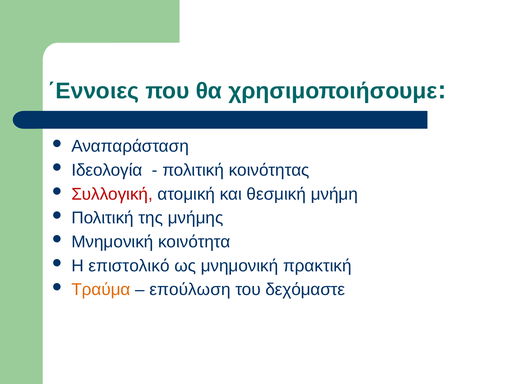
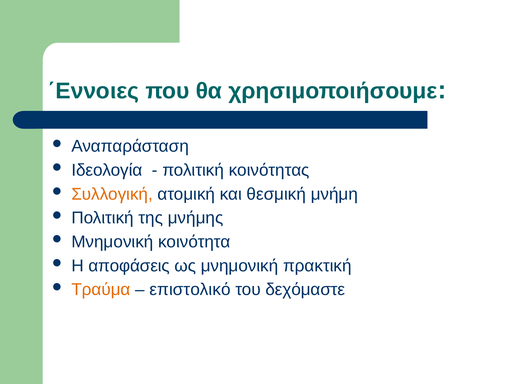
Συλλογική colour: red -> orange (112, 194)
επιστολικό: επιστολικό -> αποφάσεις (129, 266)
επούλωση: επούλωση -> επιστολικό (190, 290)
